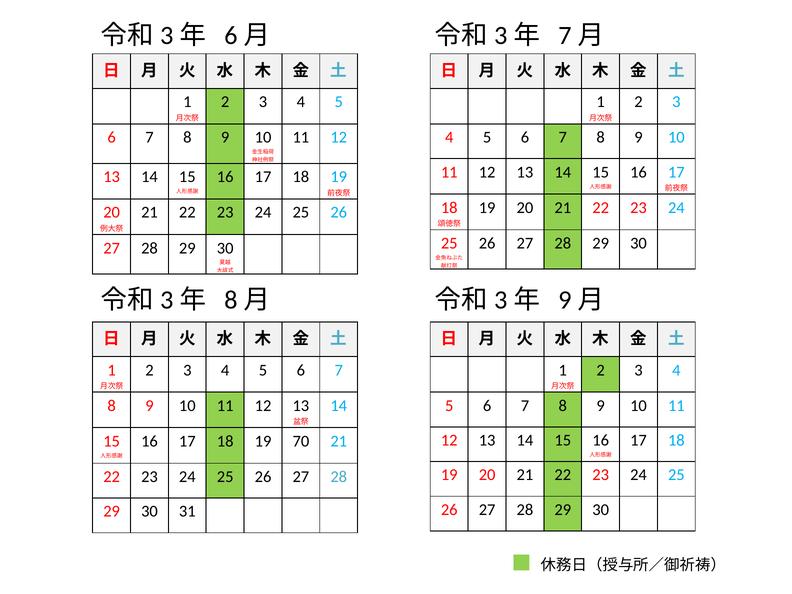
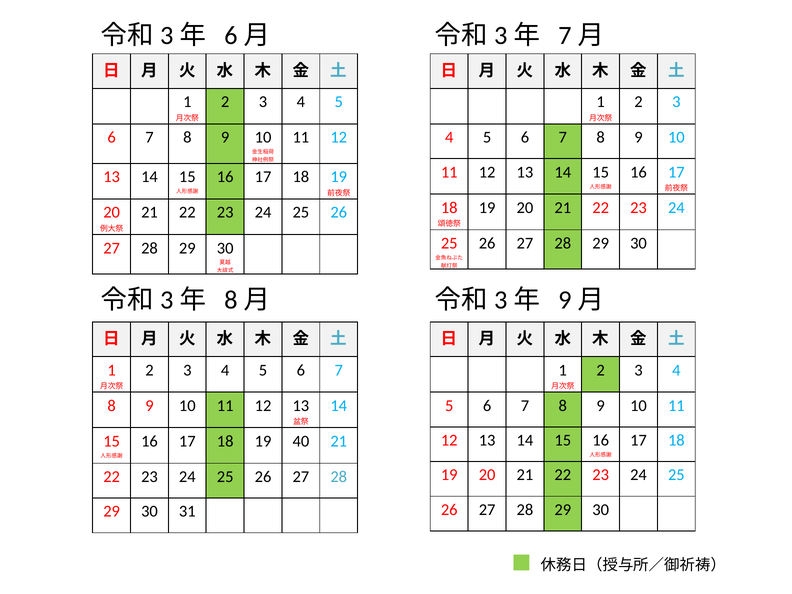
70: 70 -> 40 (301, 441)
